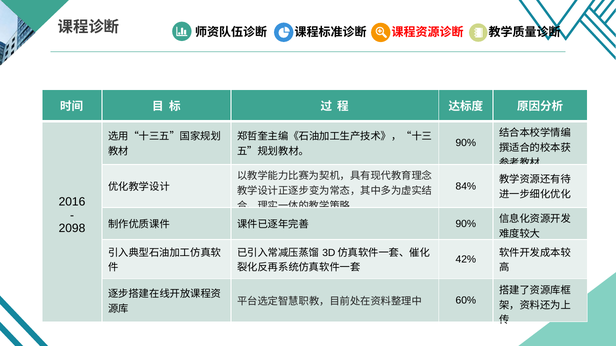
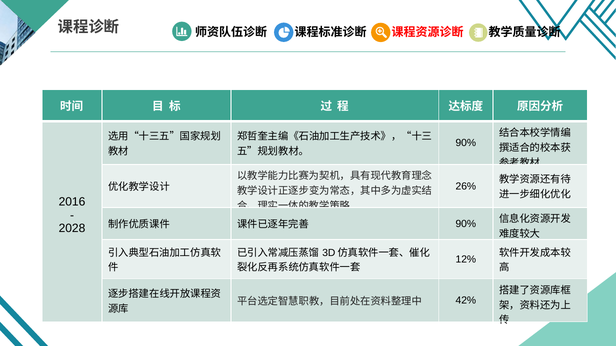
84%: 84% -> 26% (466, 186)
2098: 2098 -> 2028 (72, 229)
42%: 42% -> 12% (466, 260)
60%: 60% -> 42% (466, 301)
